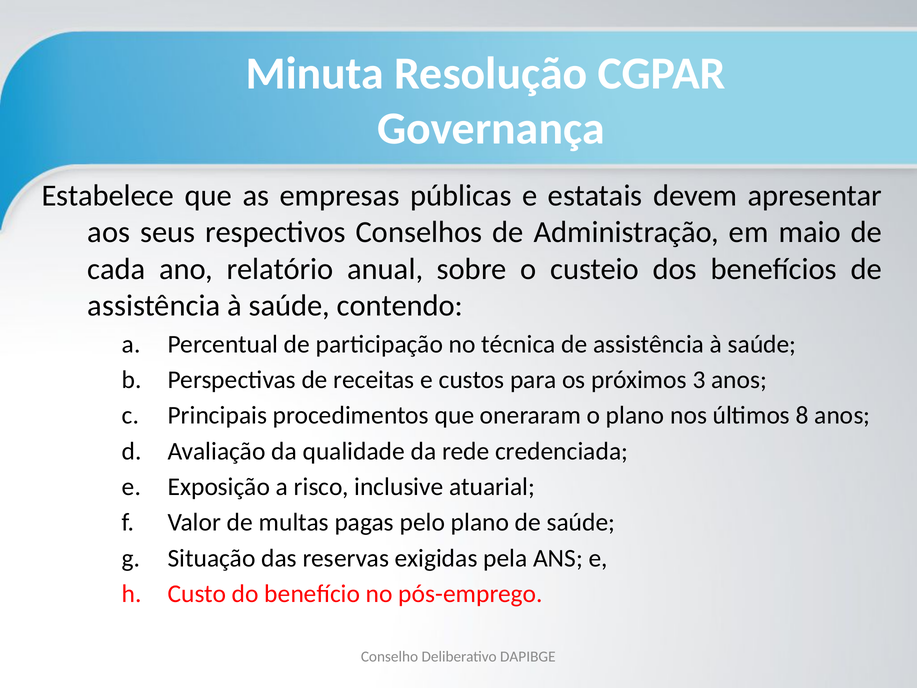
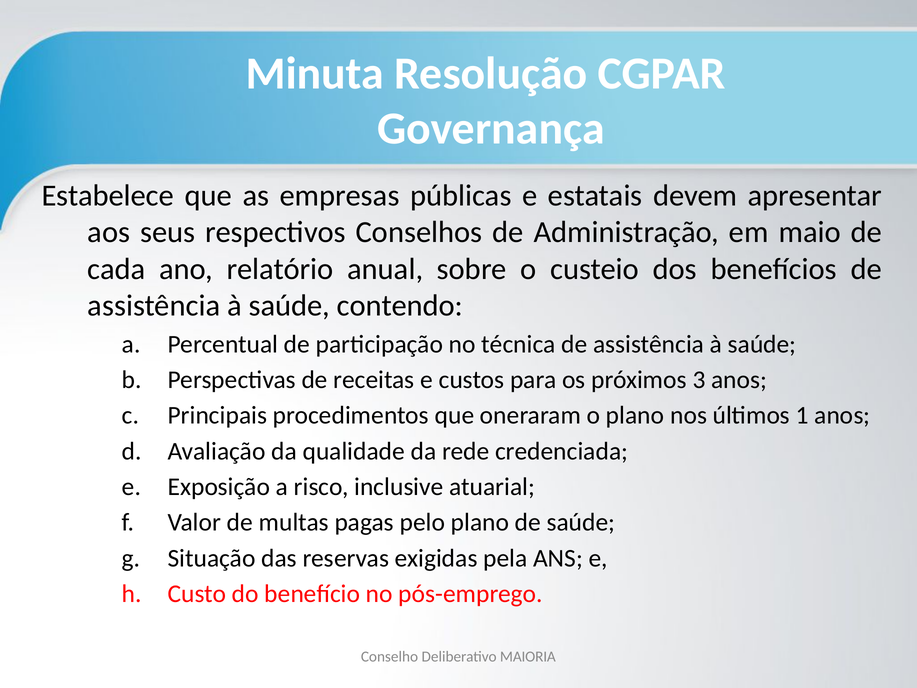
8: 8 -> 1 (802, 415)
DAPIBGE: DAPIBGE -> MAIORIA (528, 657)
